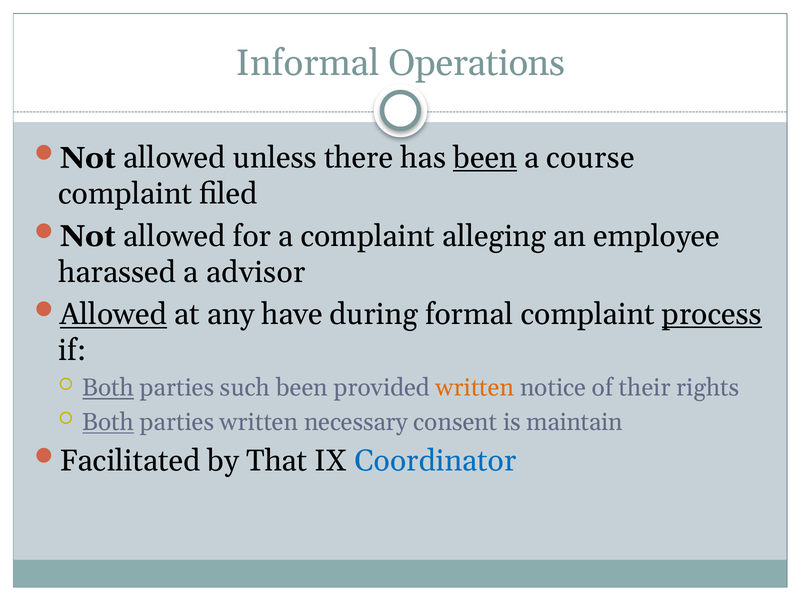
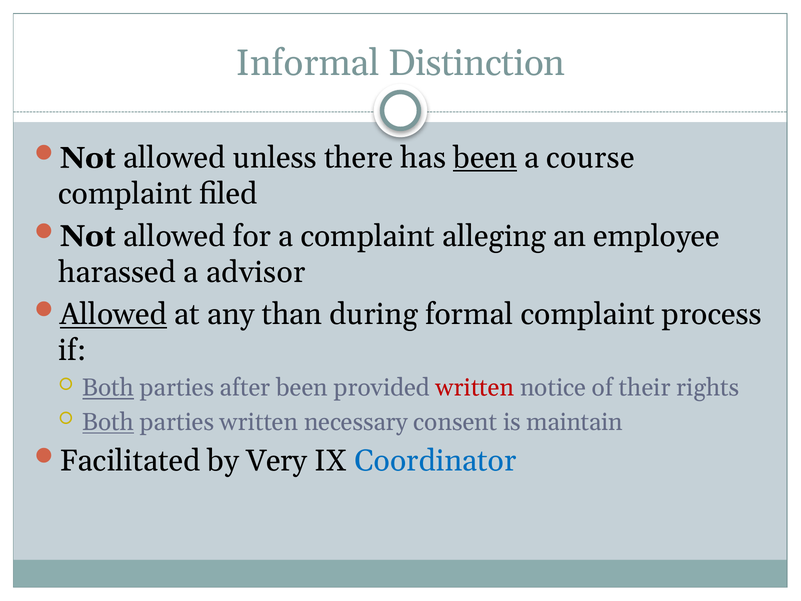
Operations: Operations -> Distinction (477, 63)
have: have -> than (292, 314)
process underline: present -> none (712, 314)
such: such -> after (245, 388)
written colour: orange -> red (475, 388)
That: That -> Very (277, 461)
